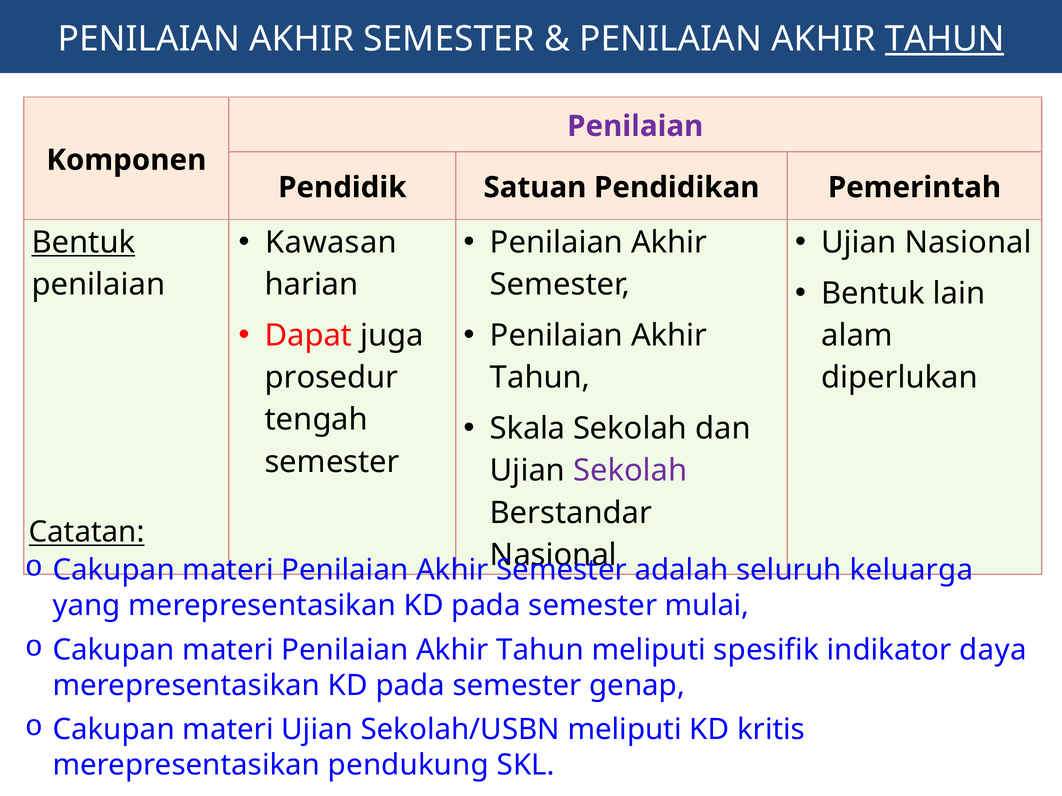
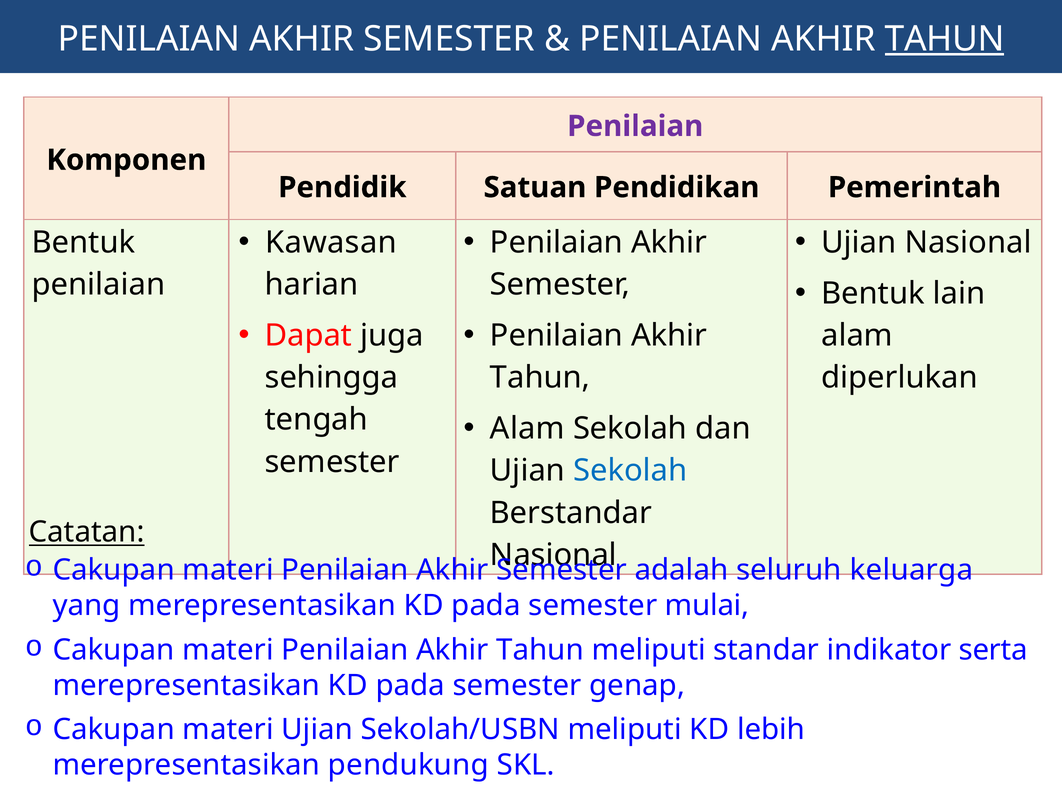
Bentuk underline: present -> none (83, 243)
prosedur: prosedur -> sehingga (332, 378)
Skala: Skala -> Alam (527, 429)
Sekolah colour: purple -> blue (630, 471)
spesifik: spesifik -> standar (766, 650)
daya: daya -> serta (993, 650)
kritis: kritis -> lebih (771, 730)
